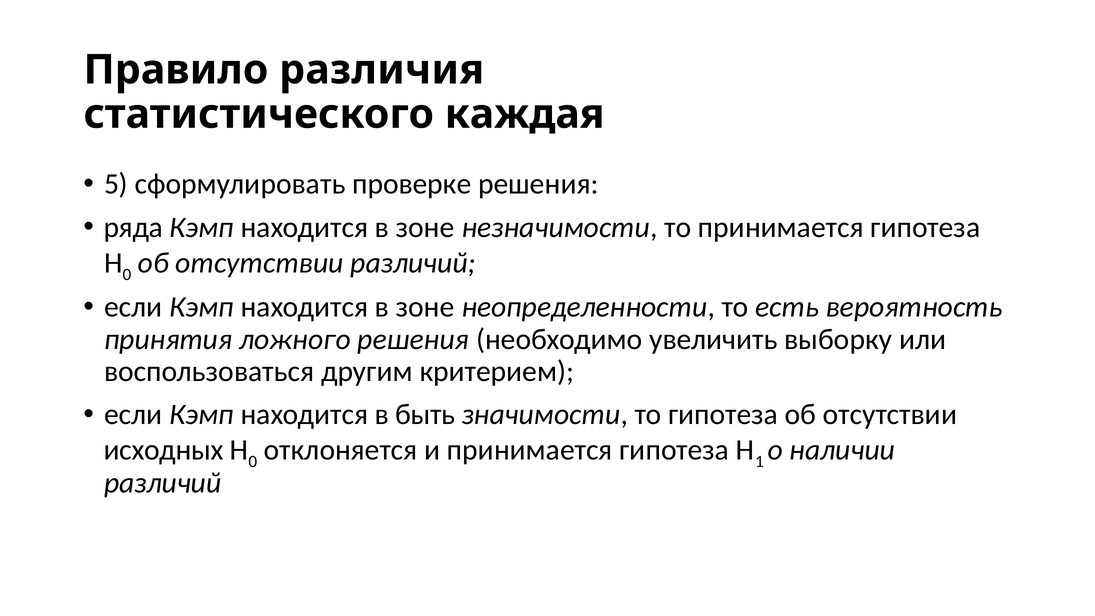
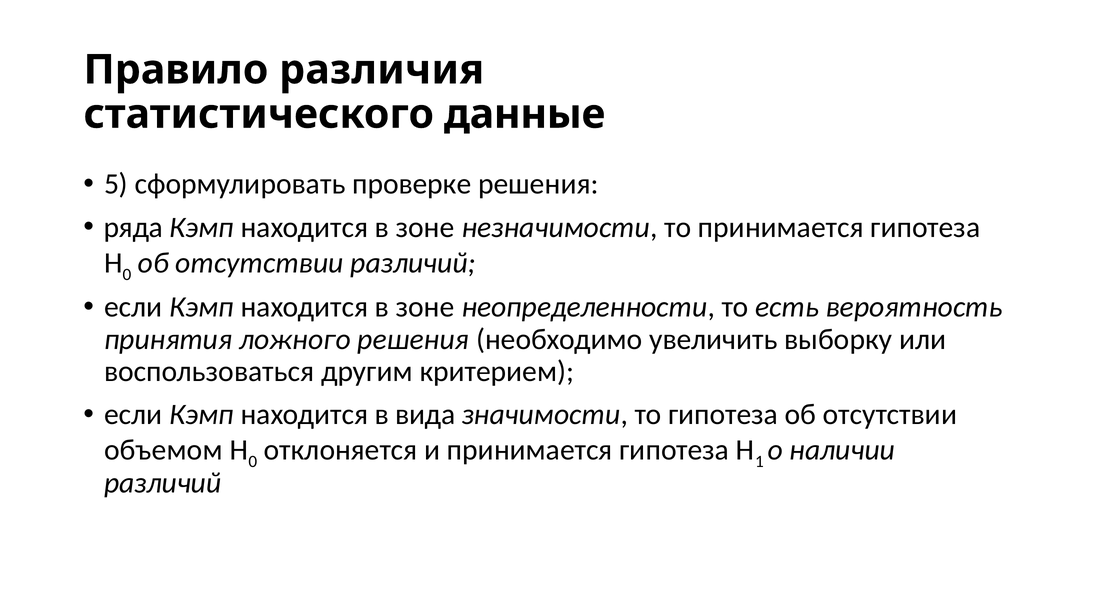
каждая: каждая -> данные (525, 114)
быть: быть -> вида (425, 415)
исходных: исходных -> объемом (163, 450)
